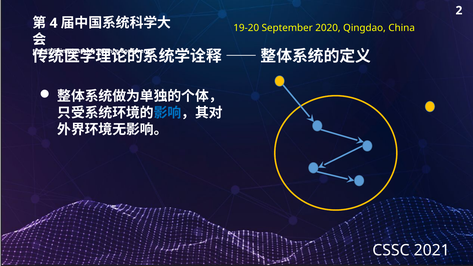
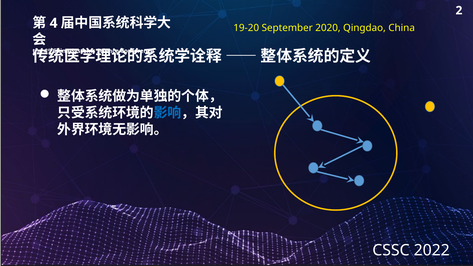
2021: 2021 -> 2022 (432, 250)
